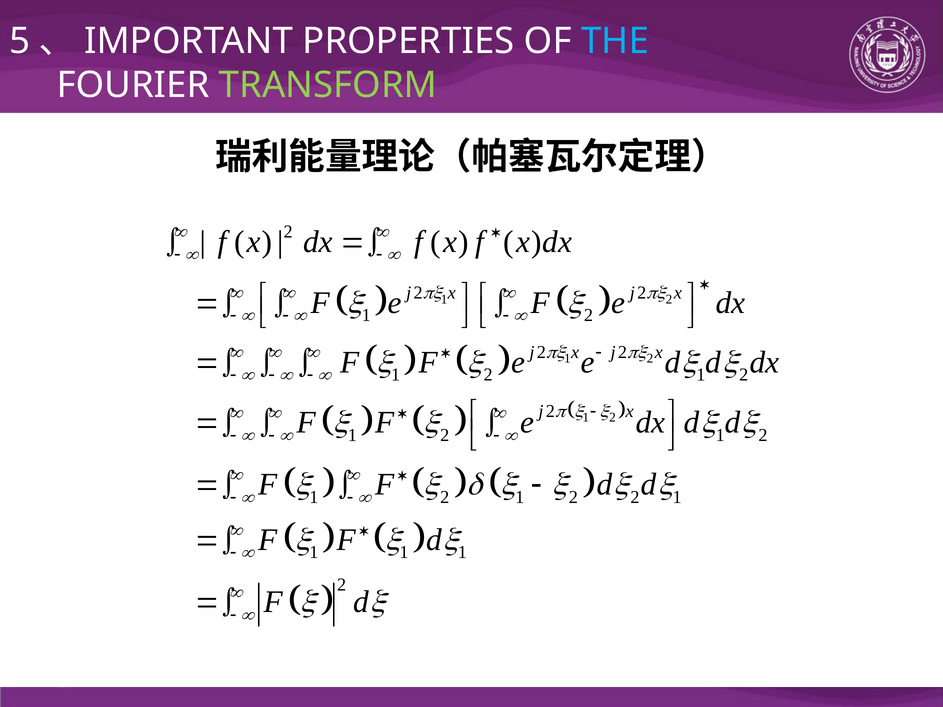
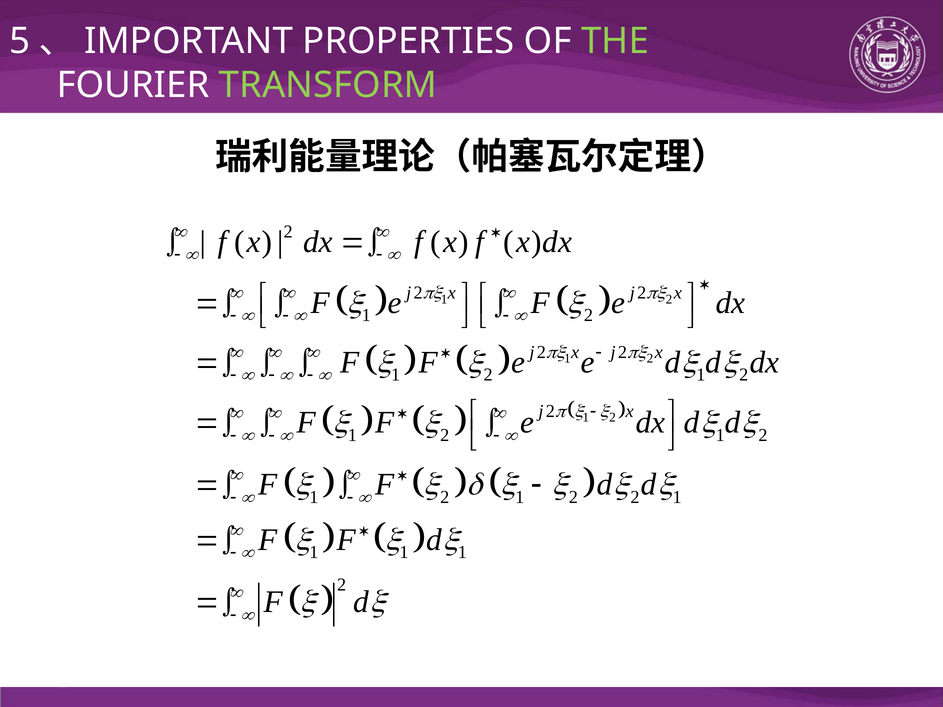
THE colour: light blue -> light green (615, 41)
